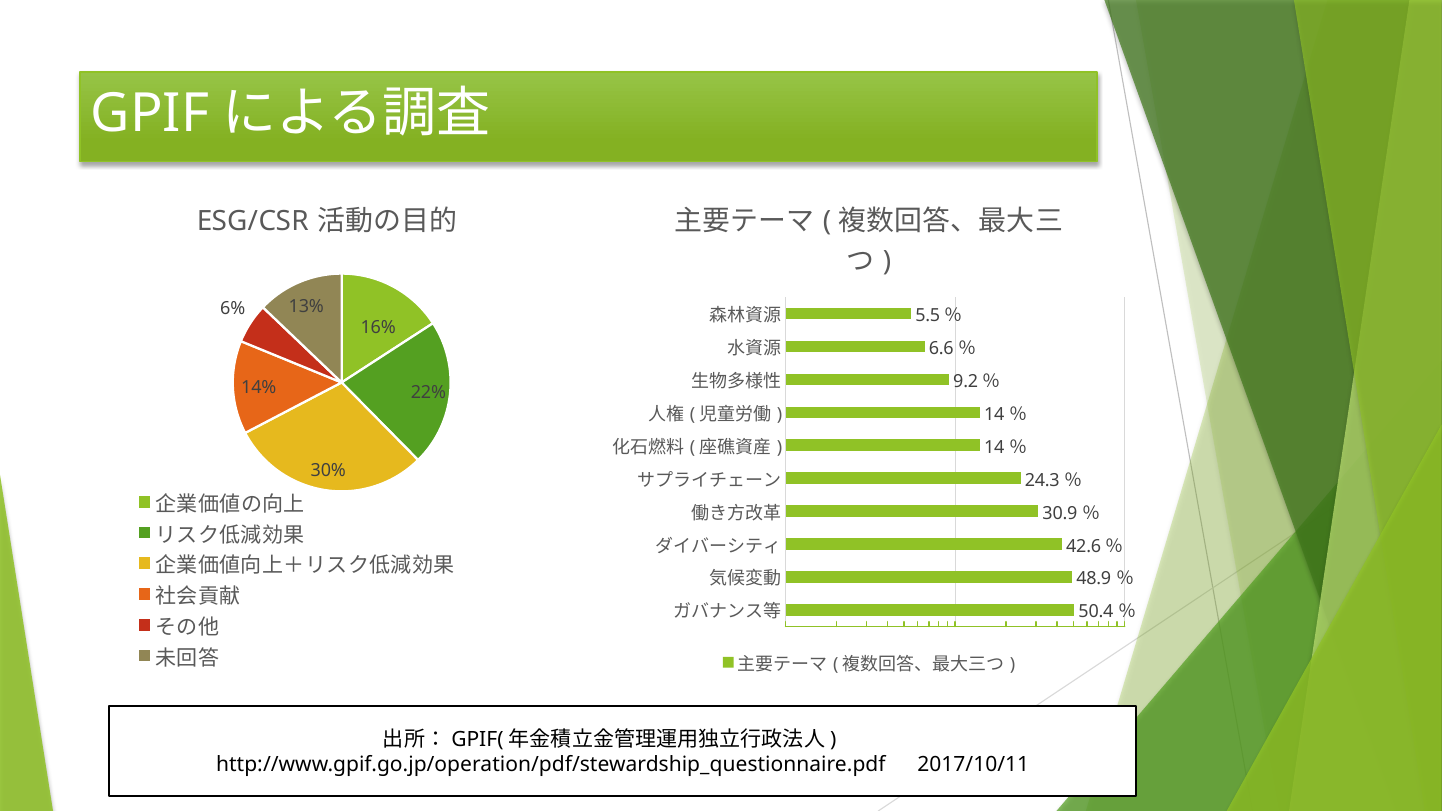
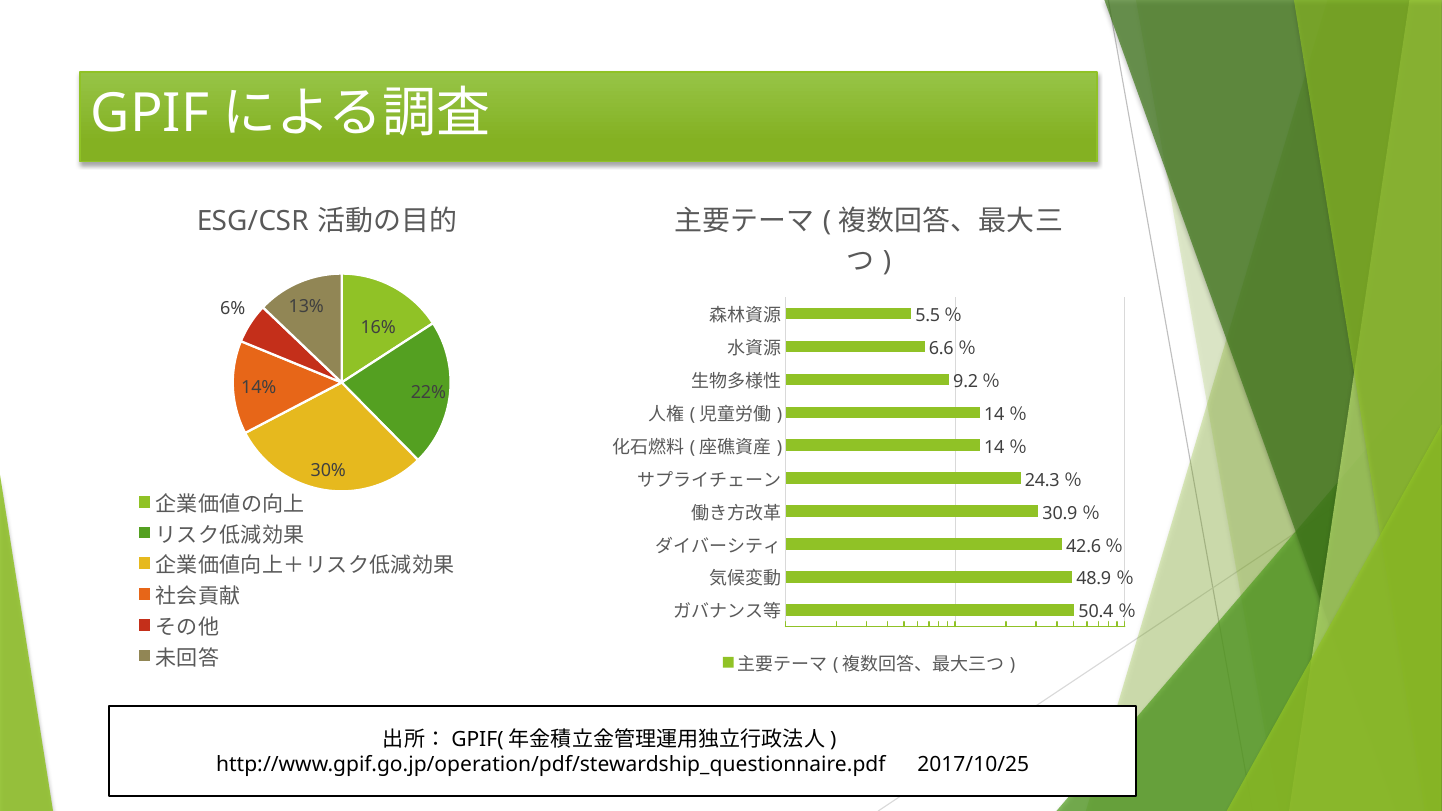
2017/10/11: 2017/10/11 -> 2017/10/25 (973, 765)
